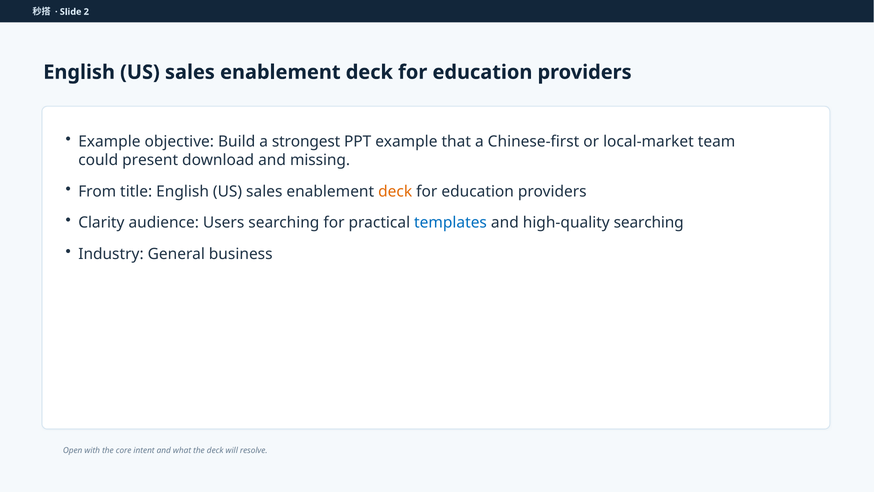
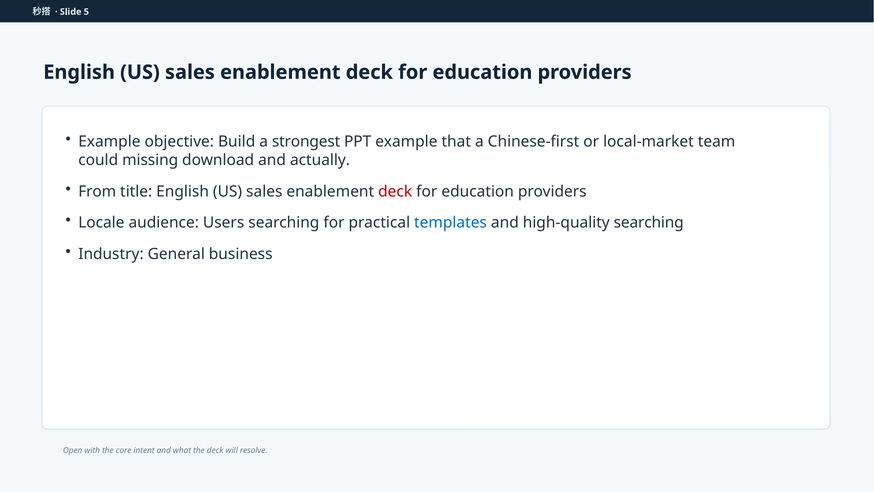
2: 2 -> 5 (86, 12)
present: present -> missing (150, 160)
missing: missing -> actually (320, 160)
deck colour: orange -> red (395, 191)
Clarity: Clarity -> Locale (101, 223)
